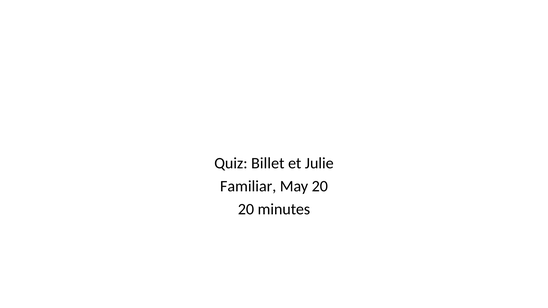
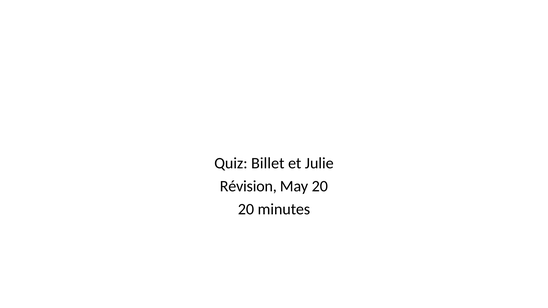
Familiar: Familiar -> Révision (248, 186)
